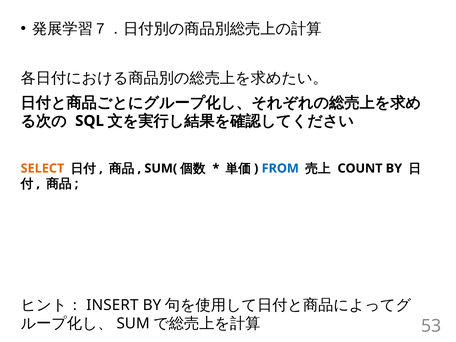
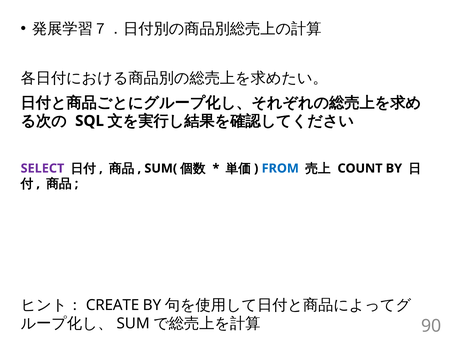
SELECT colour: orange -> purple (42, 168)
INSERT: INSERT -> CREATE (113, 305)
53: 53 -> 90 (431, 326)
